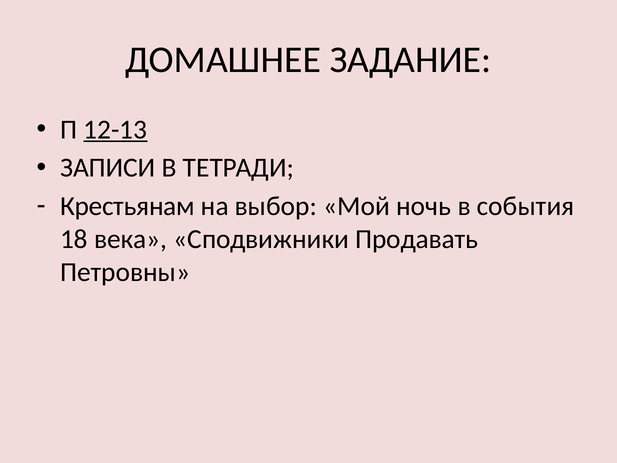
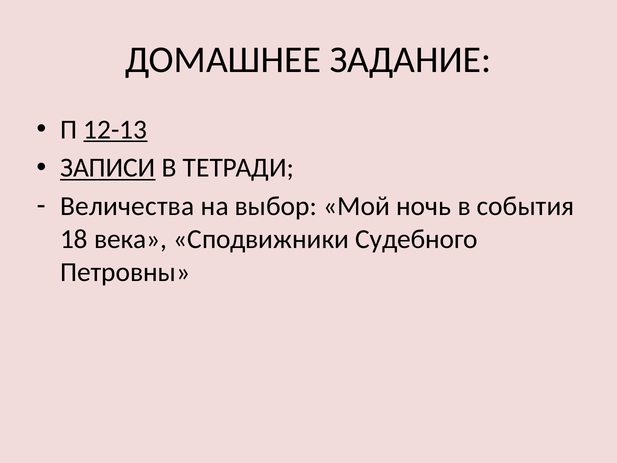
ЗАПИСИ underline: none -> present (108, 168)
Крестьянам: Крестьянам -> Величества (127, 206)
Продавать: Продавать -> Судебного (417, 239)
